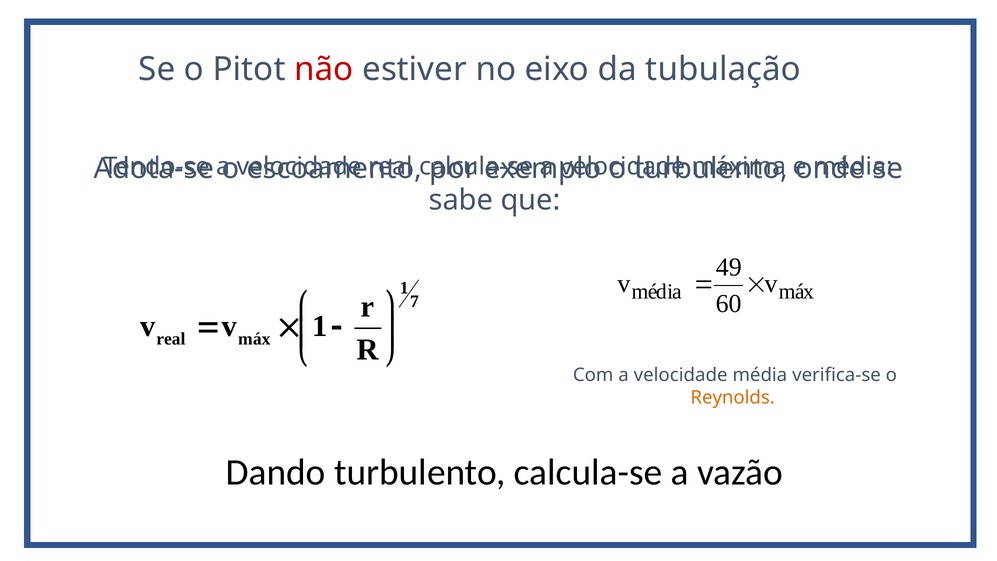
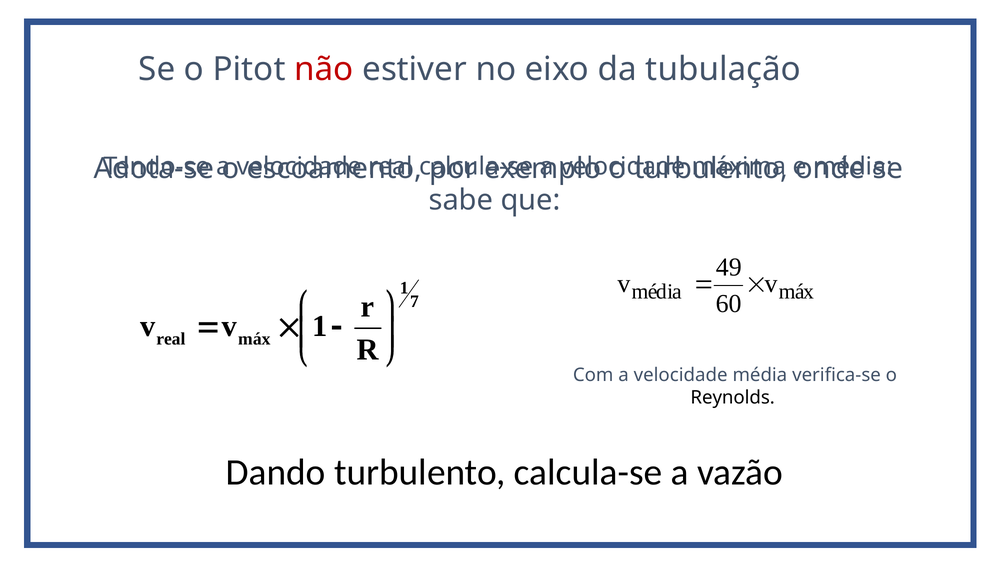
Reynolds colour: orange -> black (733, 397)
